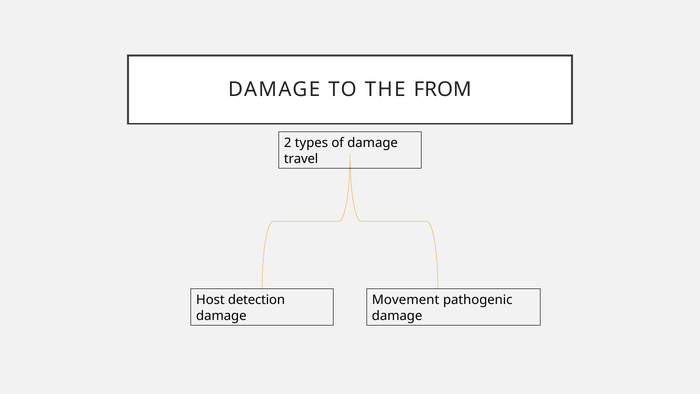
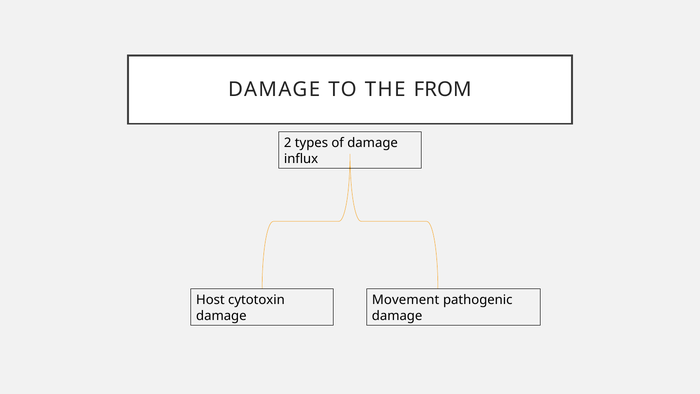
travel: travel -> influx (301, 159)
detection: detection -> cytotoxin (256, 300)
